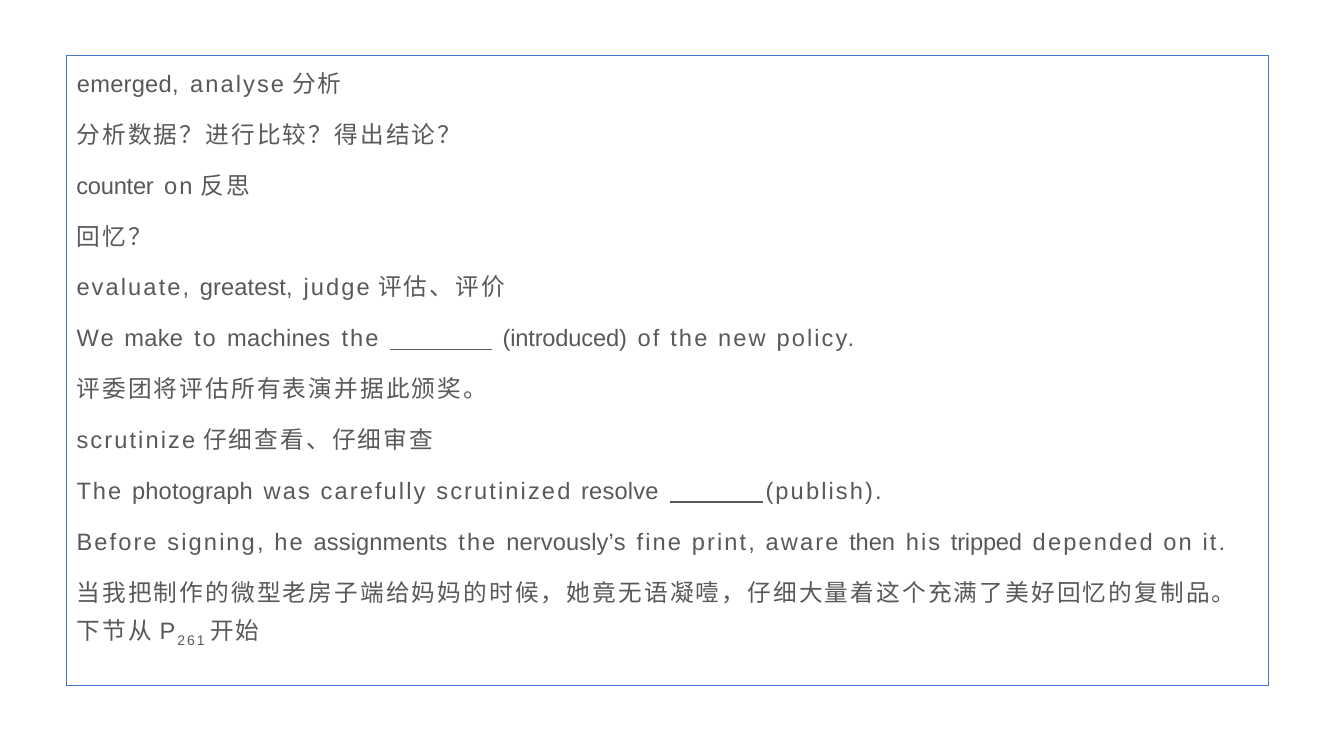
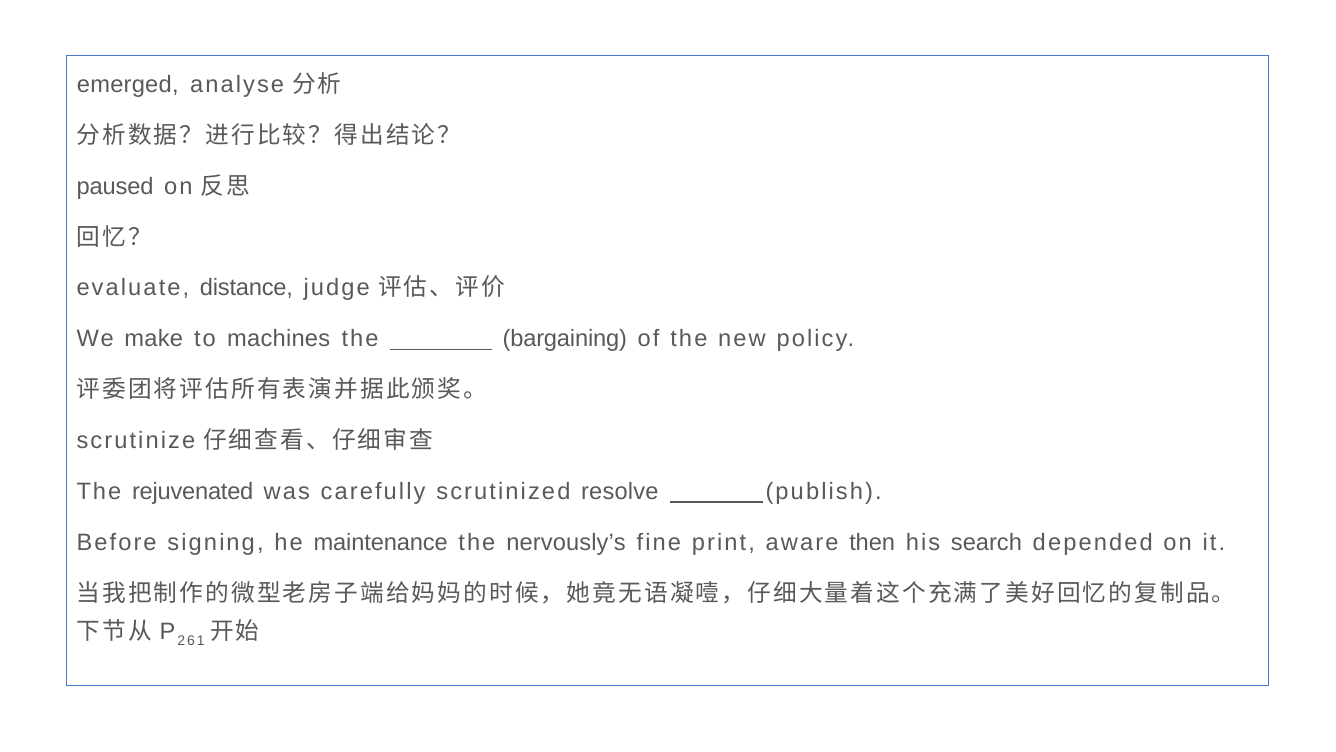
counter: counter -> paused (115, 186)
greatest: greatest -> distance (246, 288)
introduced: introduced -> bargaining (565, 339)
photograph: photograph -> rejuvenated (193, 491)
assignments: assignments -> maintenance (381, 542)
tripped: tripped -> search (986, 542)
